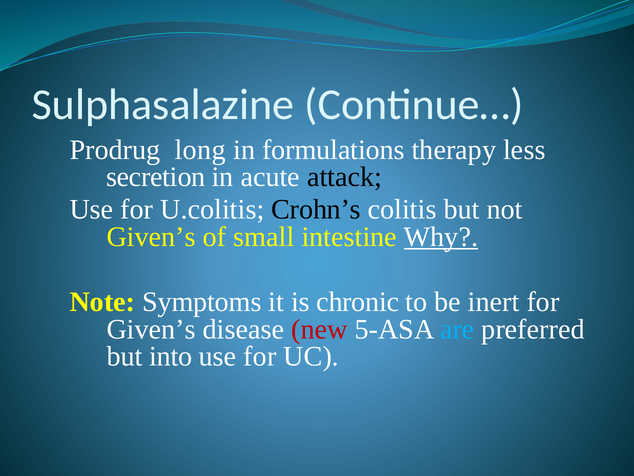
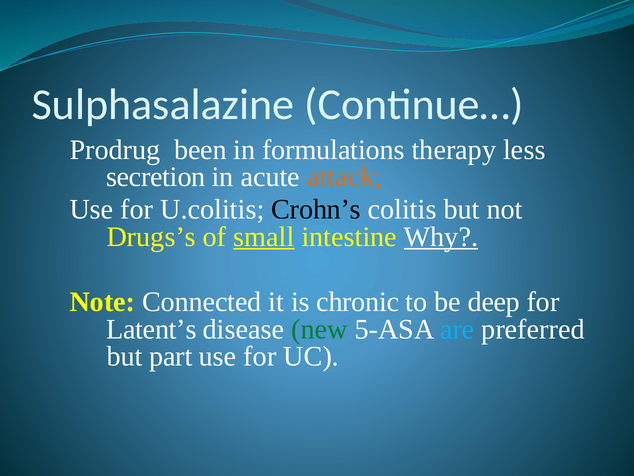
long: long -> been (200, 150)
attack colour: black -> orange (345, 177)
Given’s: Given’s -> Drugs’s (151, 236)
small underline: none -> present (264, 236)
Symptoms: Symptoms -> Connected (202, 302)
inert: inert -> deep (494, 302)
Given’s: Given’s -> Latent’s (151, 329)
new colour: red -> green (319, 329)
into: into -> part (171, 356)
